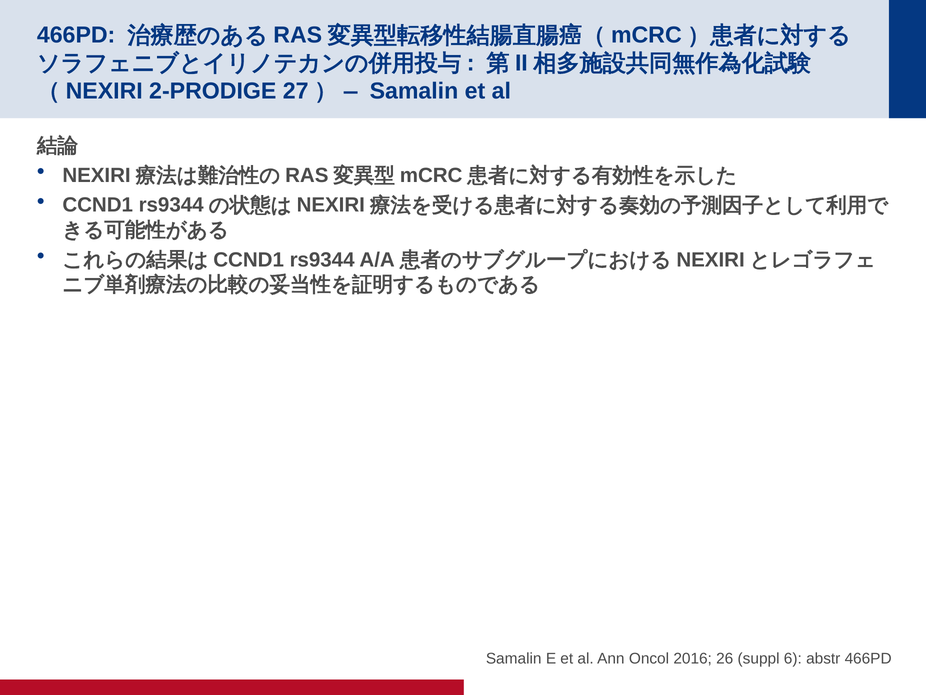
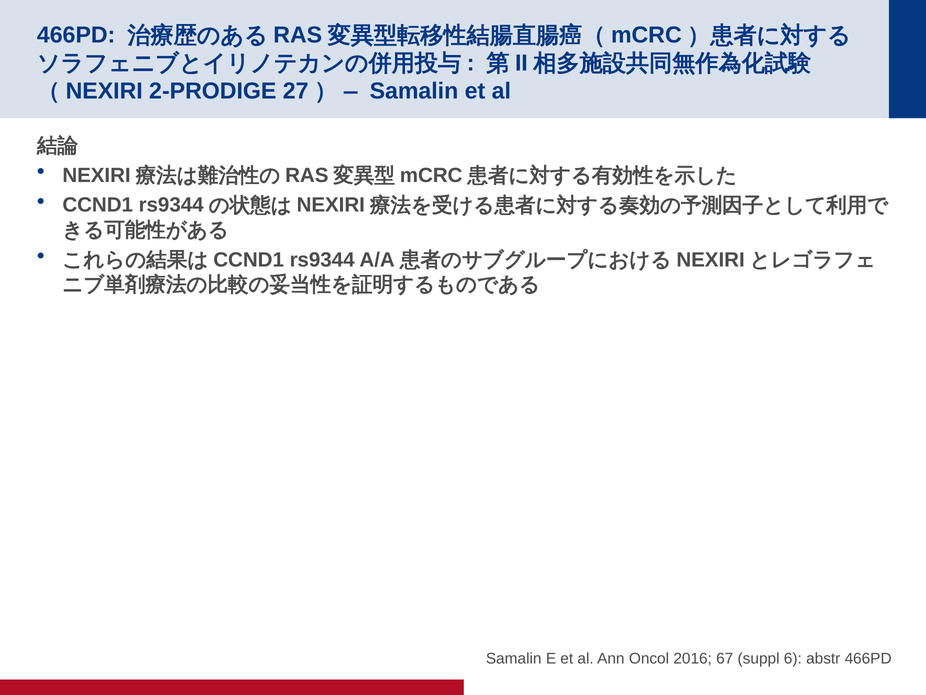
26: 26 -> 67 (725, 658)
